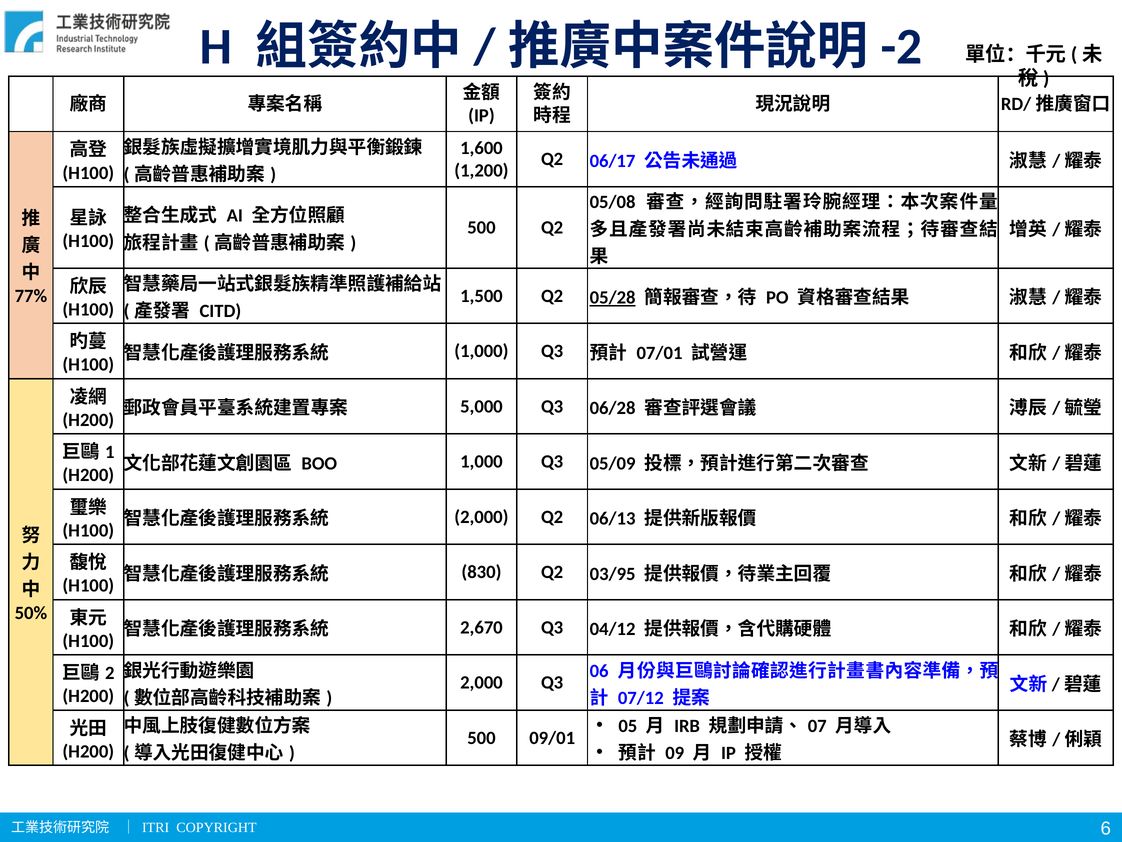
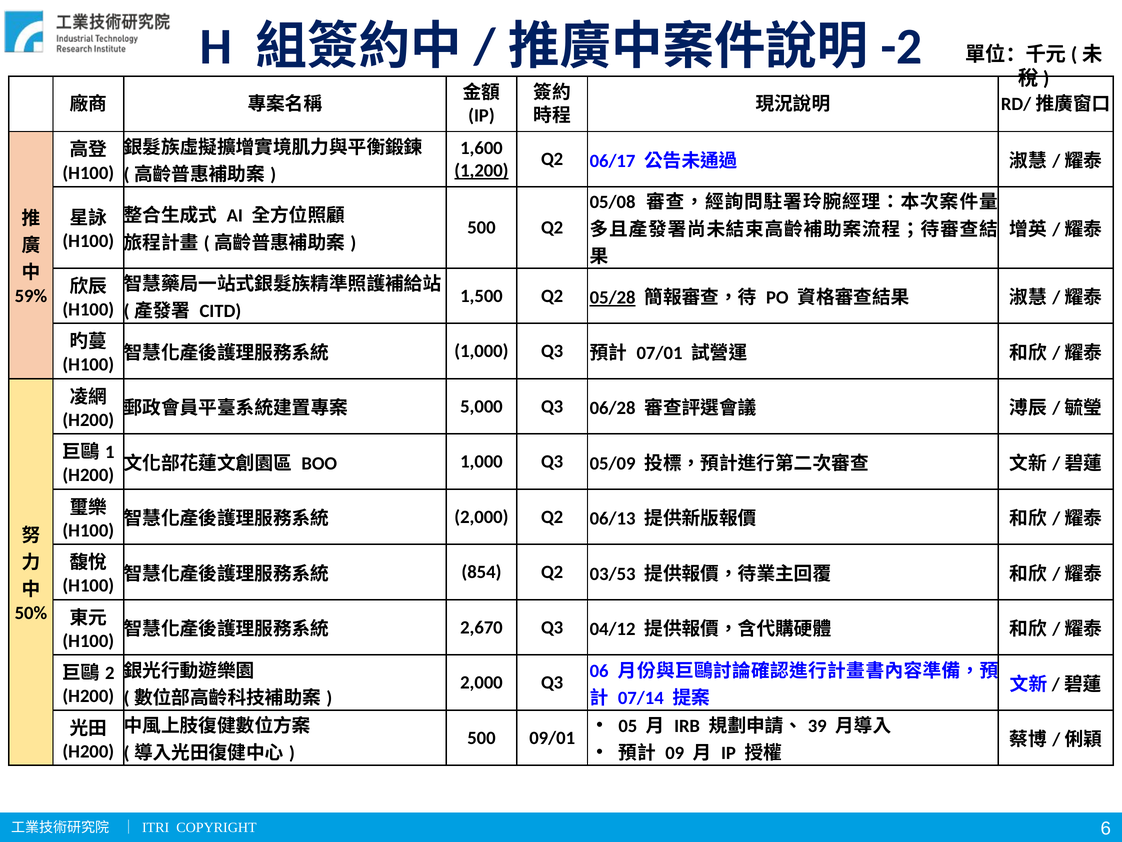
1,200 underline: none -> present (481, 171)
77%: 77% -> 59% (31, 296)
830: 830 -> 854 (481, 572)
03/95: 03/95 -> 03/53 (613, 574)
07/12: 07/12 -> 07/14 (641, 698)
07: 07 -> 39 (817, 726)
